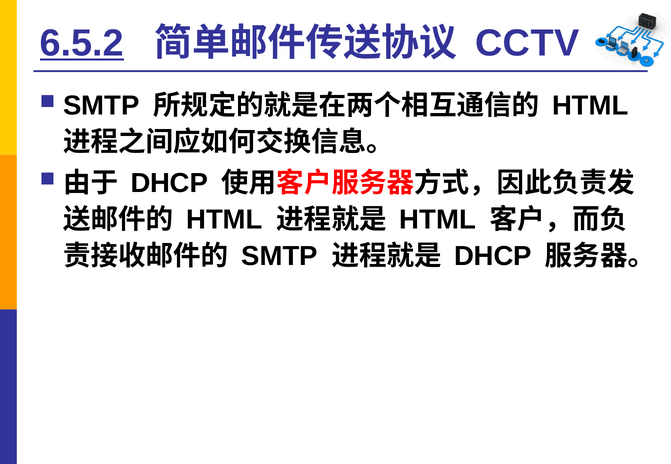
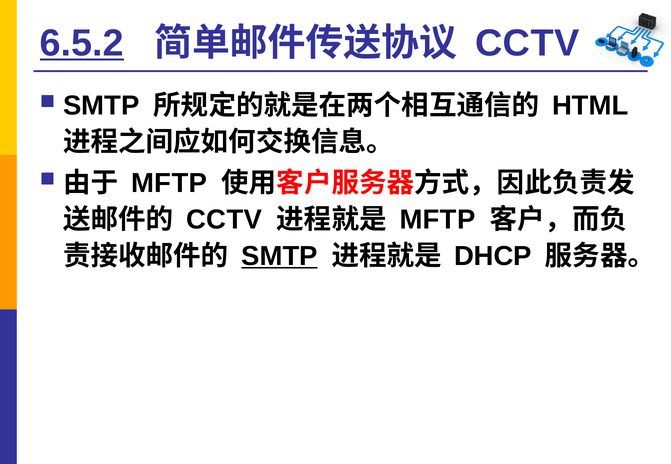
DHCP: DHCP -> MFTP (169, 184)
HTML: HTML -> CCTV (224, 220)
HTML: HTML -> MFTP (438, 220)
SMTP underline: none -> present (279, 256)
